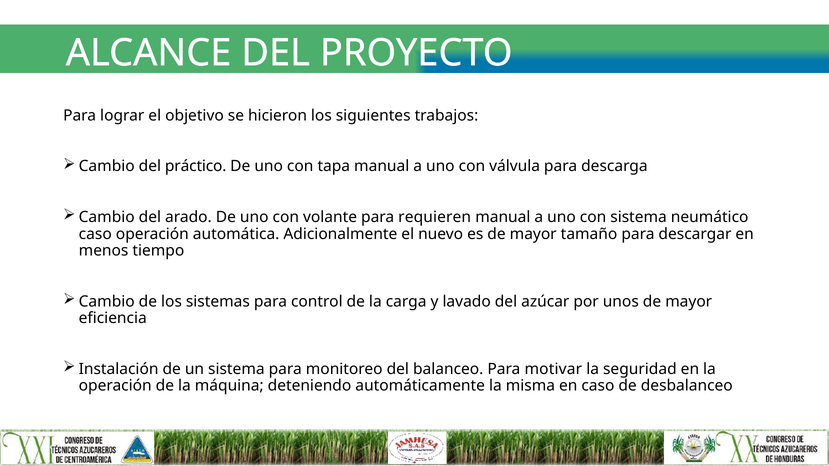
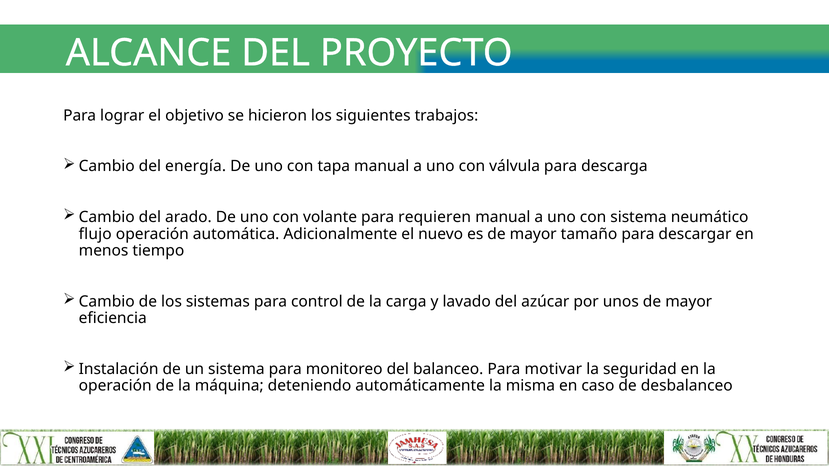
práctico: práctico -> energía (196, 166)
caso: caso -> flujo (95, 234)
